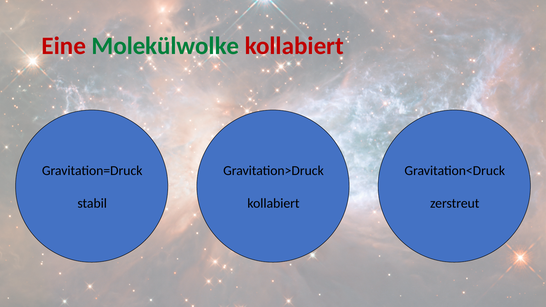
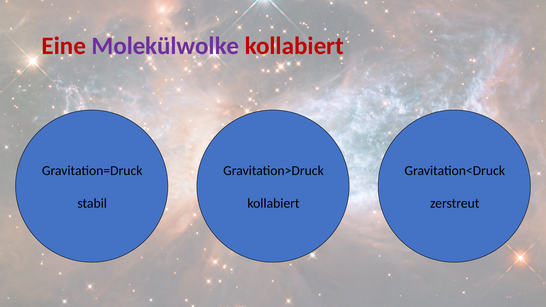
Molekülwolke colour: green -> purple (165, 46)
